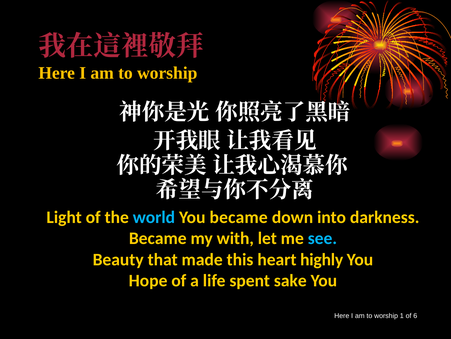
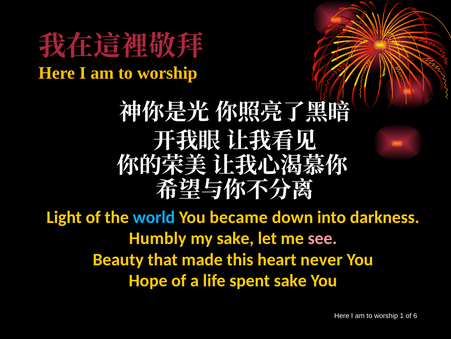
Became: Became -> Humbly (158, 238)
my with: with -> sake (235, 238)
see colour: light blue -> pink (322, 238)
highly: highly -> never (322, 259)
